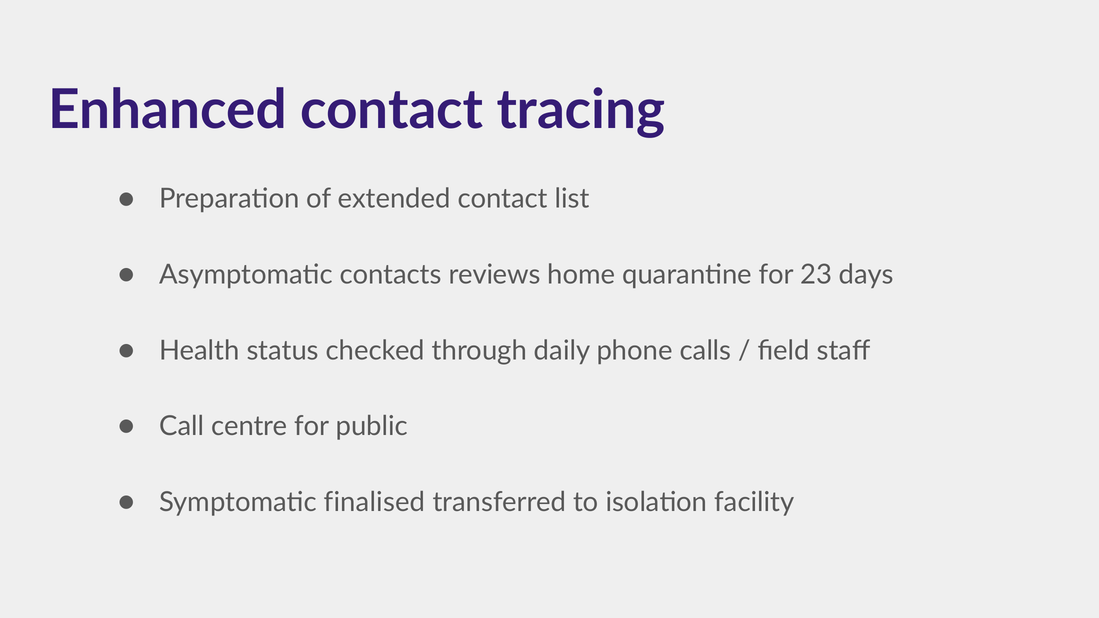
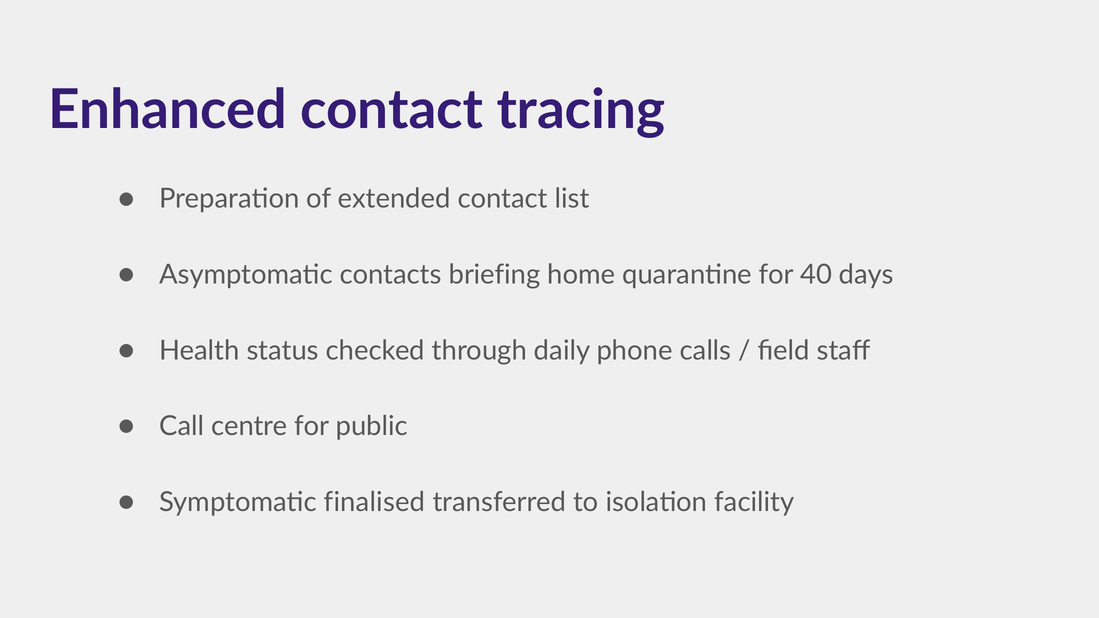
reviews: reviews -> briefing (495, 275)
23: 23 -> 40 (816, 275)
